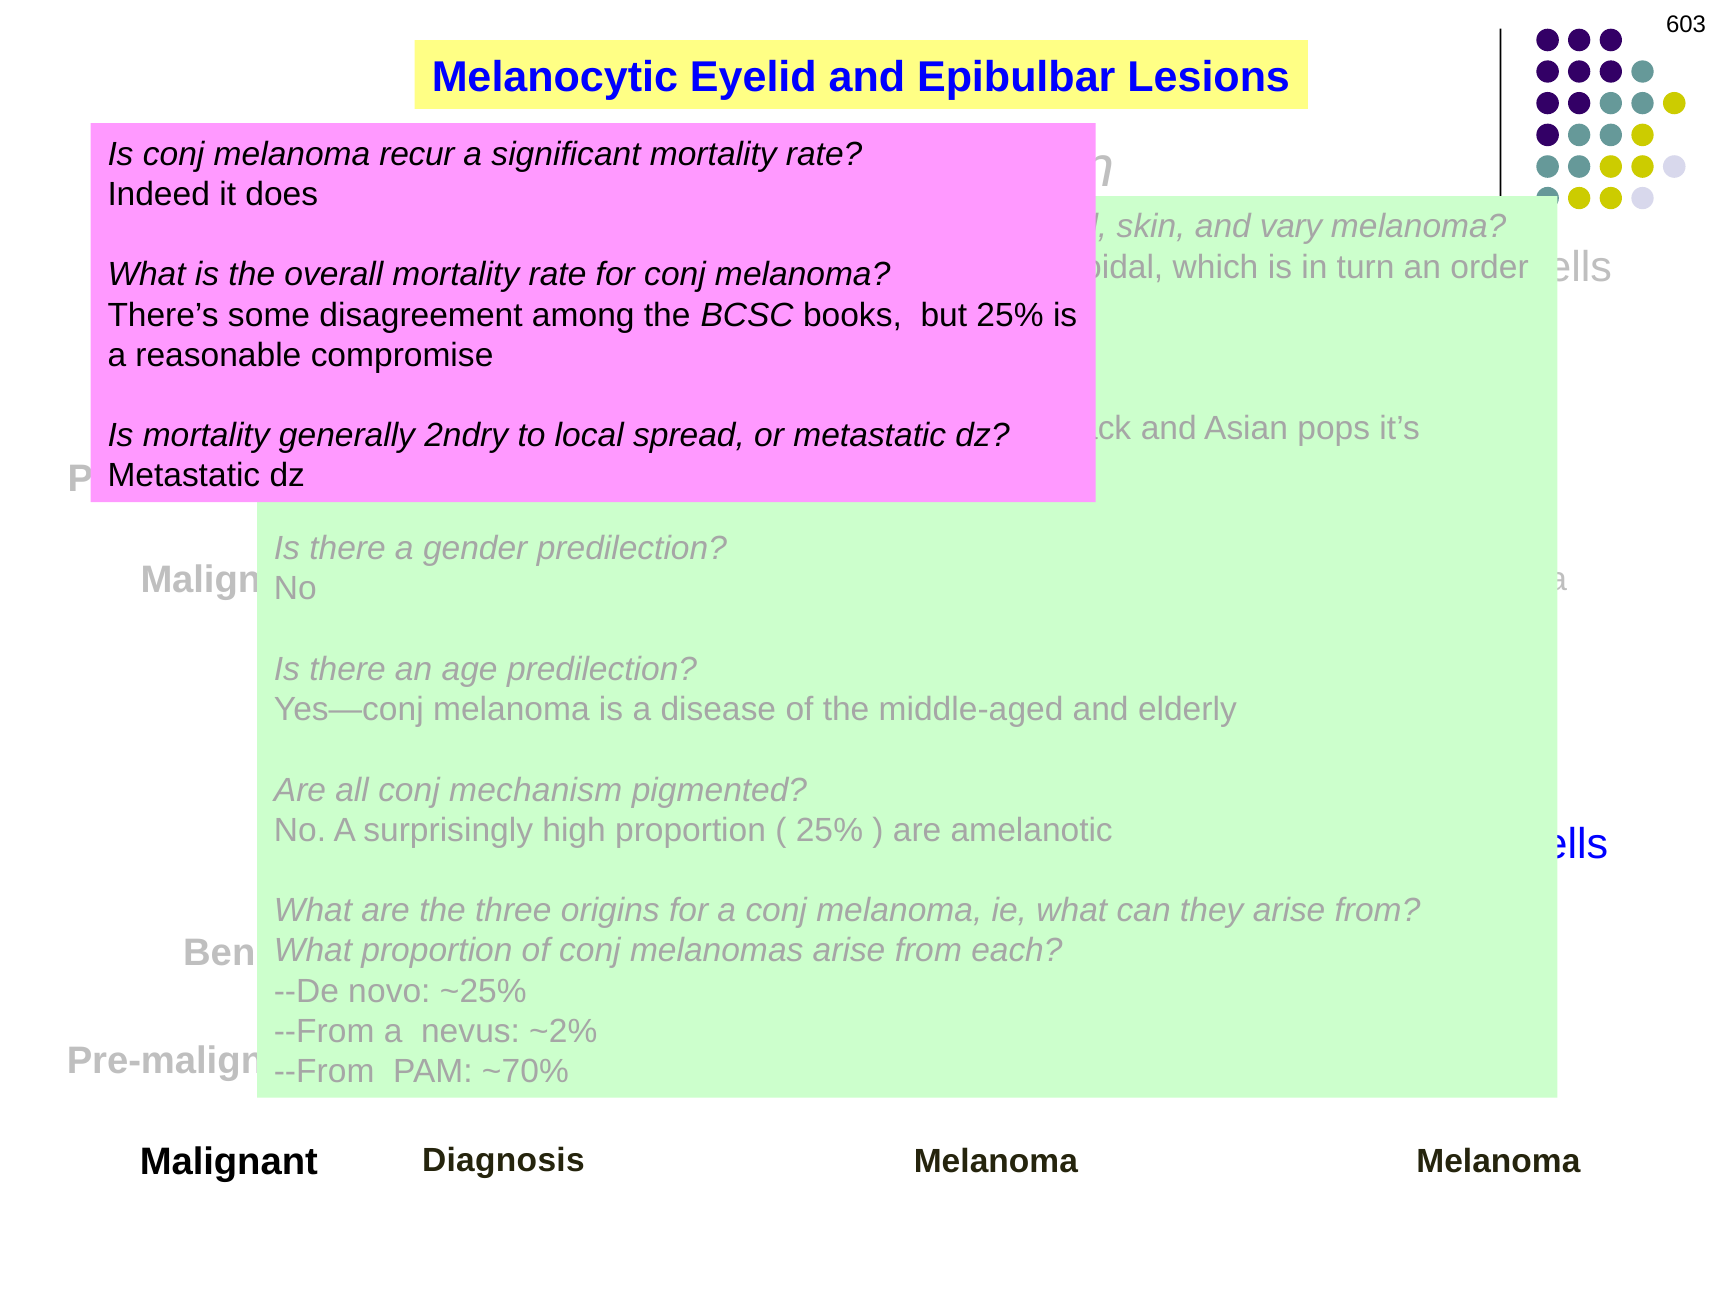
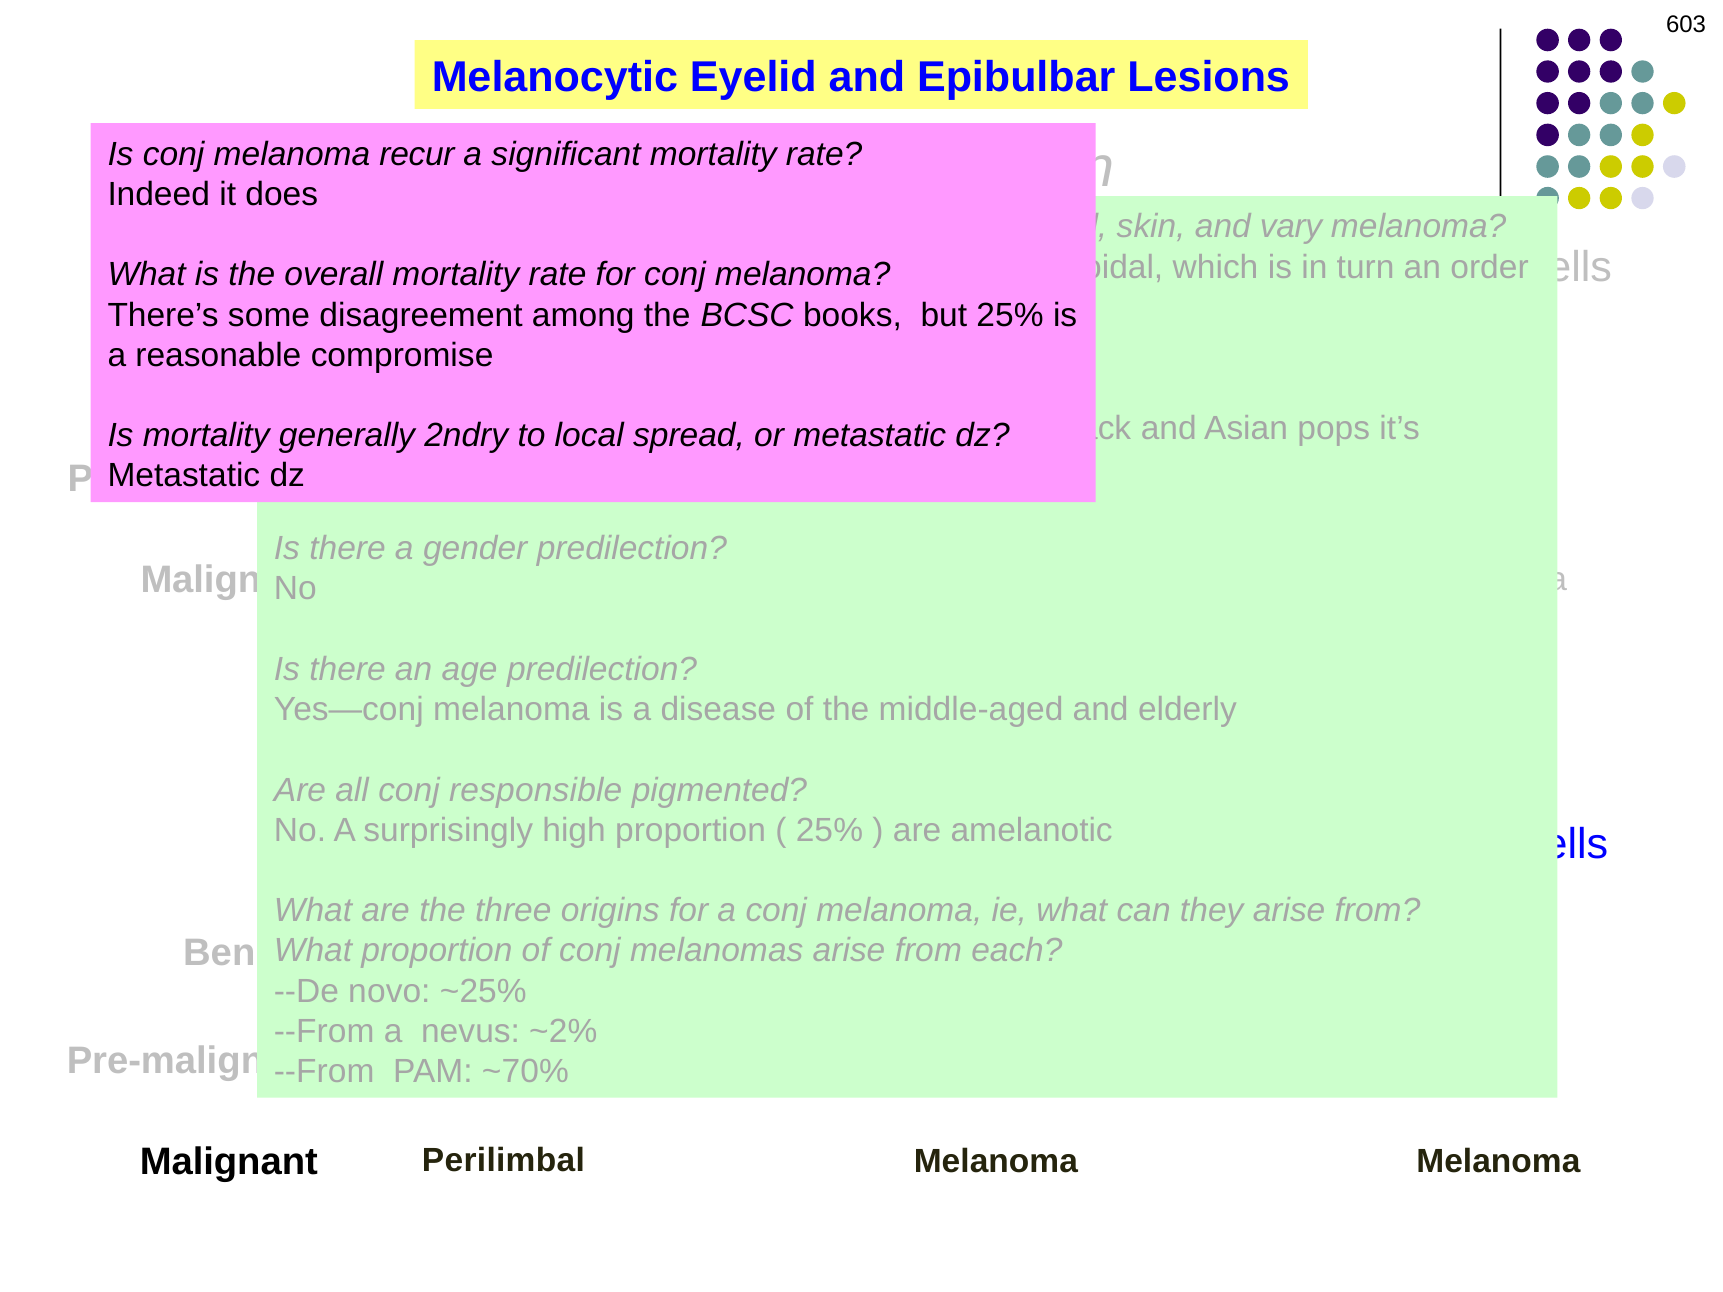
mechanism: mechanism -> responsible (536, 790)
Diagnosis: Diagnosis -> Perilimbal (503, 1161)
